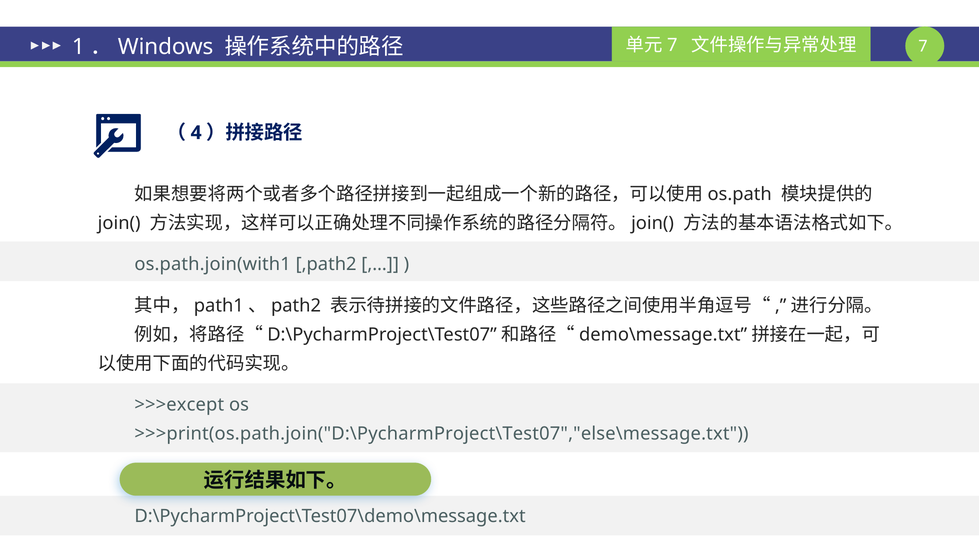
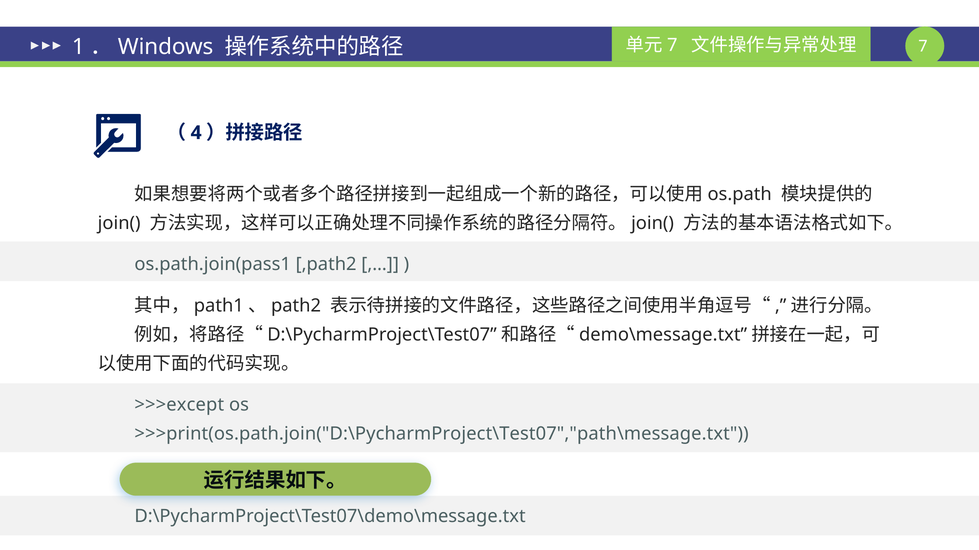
os.path.join(with1: os.path.join(with1 -> os.path.join(pass1 (213, 265)
>>>print(os.path.join("D:\PycharmProject\Test07","else\message.txt: >>>print(os.path.join("D:\PycharmProject\Test07","else\message.txt -> >>>print(os.path.join("D:\PycharmProject\Test07","path\message.txt (442, 434)
